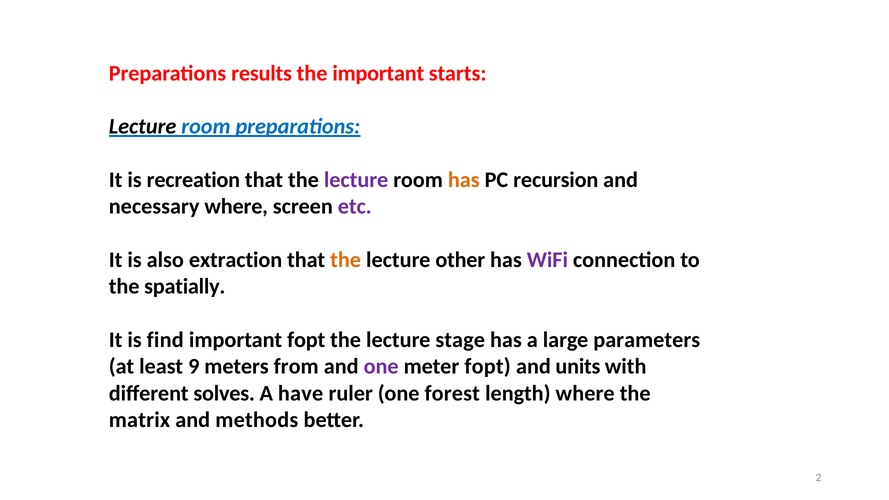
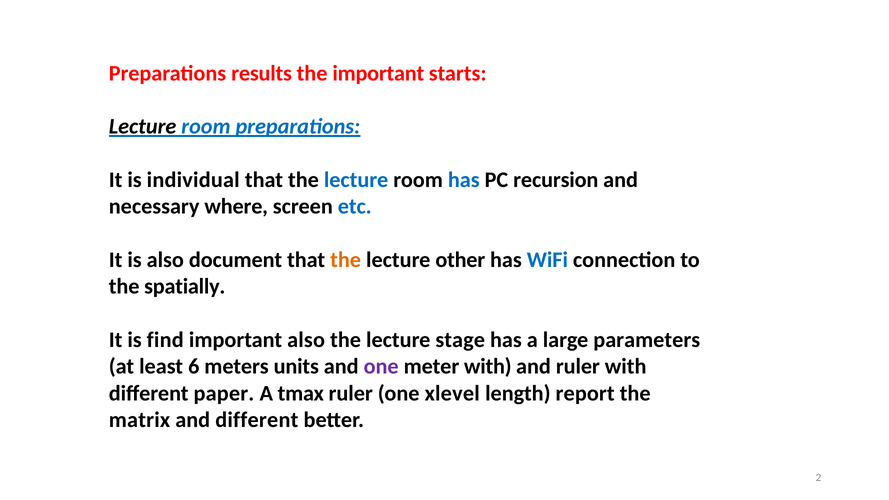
recreation: recreation -> individual (193, 180)
lecture colour: purple -> blue (356, 180)
has colour: orange -> blue (464, 180)
etc colour: purple -> blue (355, 207)
extraction: extraction -> document (236, 260)
WiFi colour: purple -> blue (547, 260)
important fopt: fopt -> also (306, 340)
9: 9 -> 6 (194, 367)
from: from -> units (296, 367)
meter fopt: fopt -> with (488, 367)
and units: units -> ruler (578, 367)
solves: solves -> paper (224, 393)
have: have -> tmax (301, 393)
forest: forest -> xlevel (452, 393)
length where: where -> report (585, 393)
and methods: methods -> different (257, 420)
